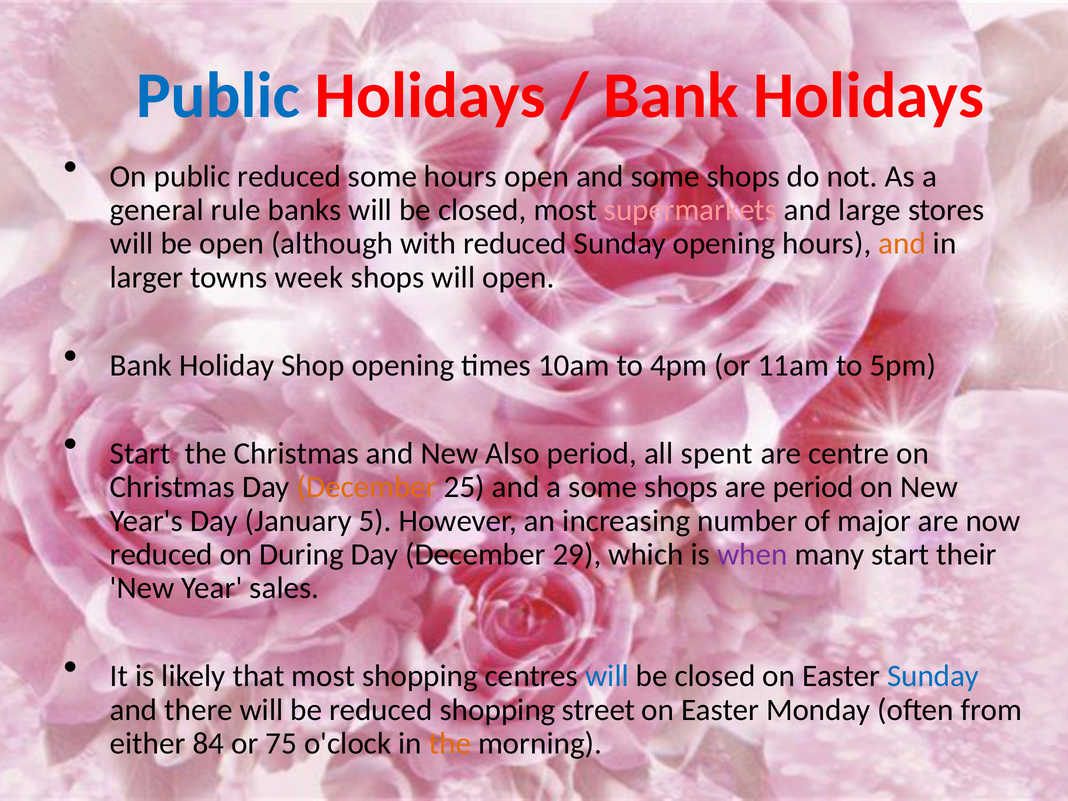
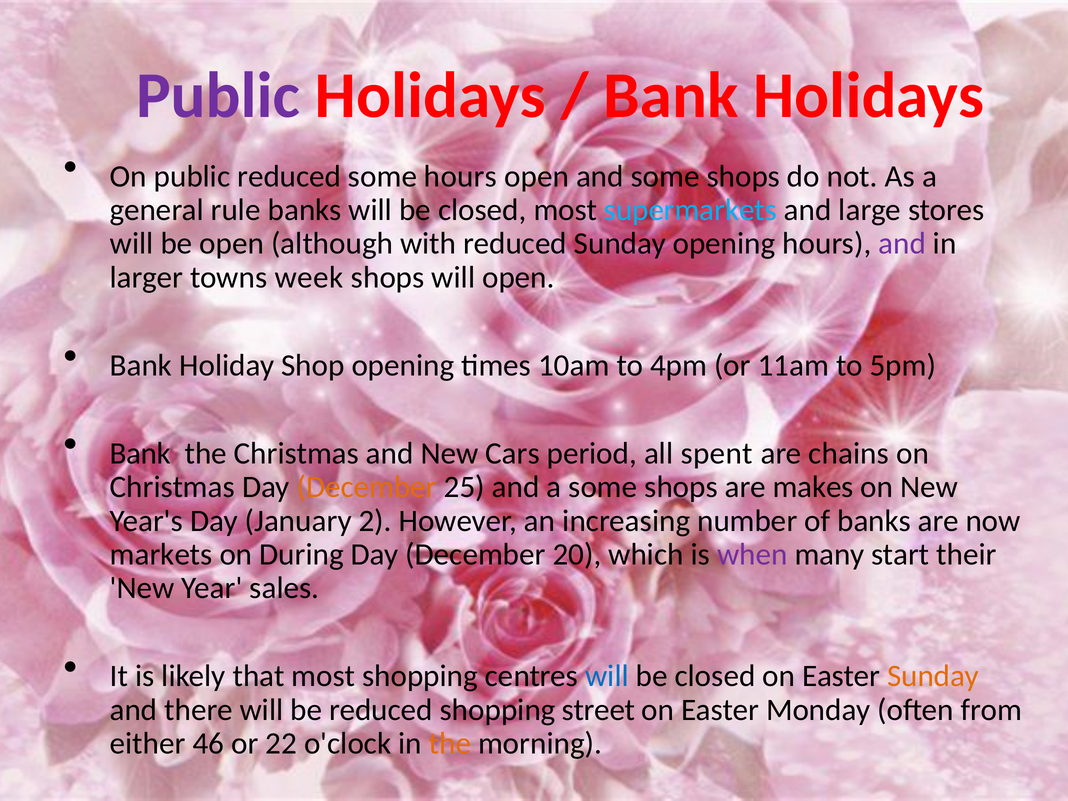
Public colour: blue -> purple (218, 96)
supermarkets colour: pink -> light blue (690, 210)
and colour: orange -> purple (902, 244)
Start: Start -> Bank (140, 453)
Also: Also -> Cars (513, 453)
centre: centre -> chains (849, 453)
are period: period -> makes (813, 487)
5: 5 -> 2 (375, 521)
of major: major -> banks (874, 521)
reduced: reduced -> markets (161, 554)
29: 29 -> 20 (577, 554)
Sunday colour: blue -> orange (933, 676)
84: 84 -> 46 (208, 743)
75: 75 -> 22 (281, 743)
